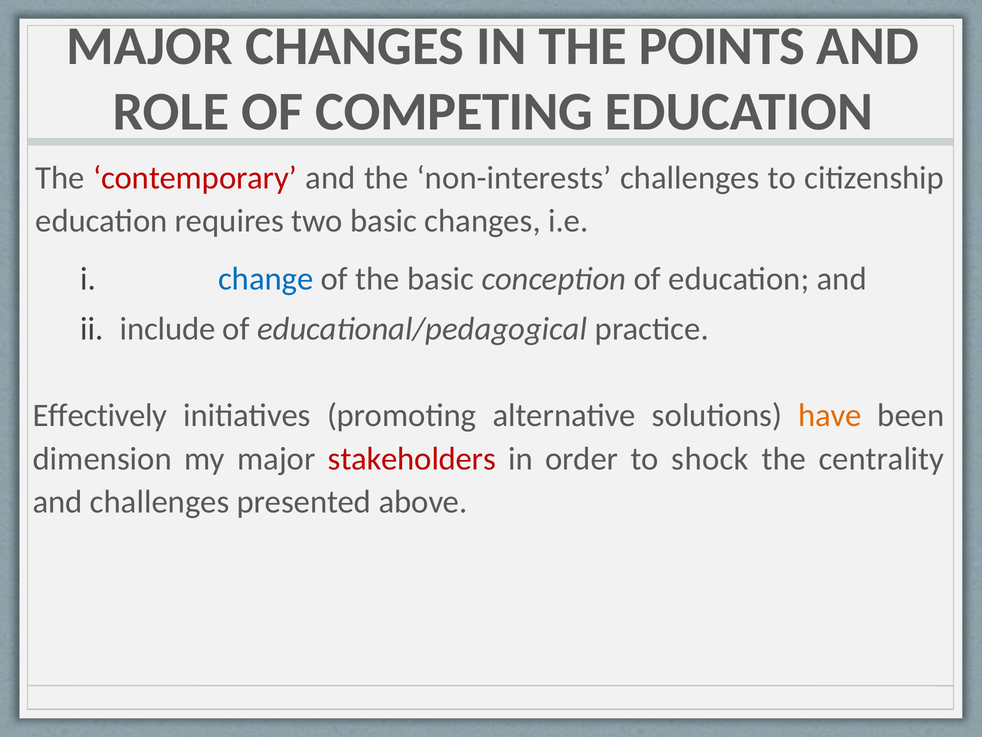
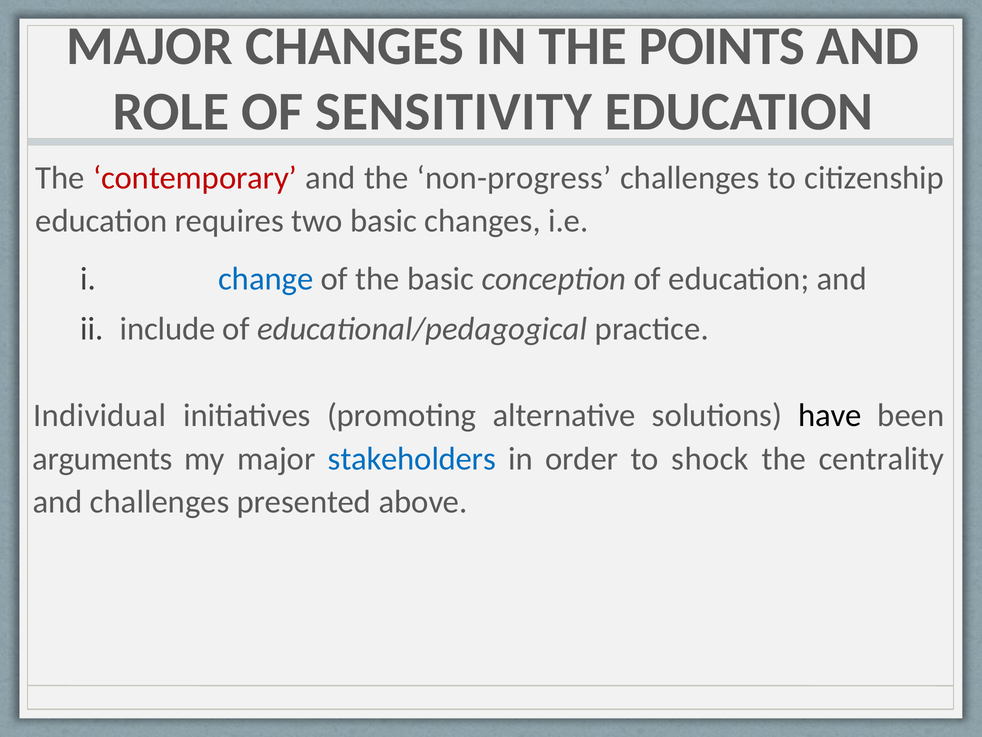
COMPETING: COMPETING -> SENSITIVITY (454, 112)
non-interests: non-interests -> non-progress (514, 178)
Effectively: Effectively -> Individual (100, 415)
have colour: orange -> black (830, 415)
dimension: dimension -> arguments (102, 458)
stakeholders colour: red -> blue (412, 458)
